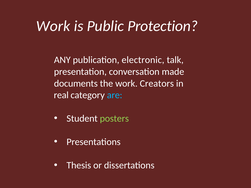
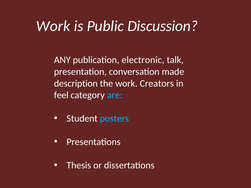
Protection: Protection -> Discussion (163, 26)
documents: documents -> description (76, 84)
real: real -> feel (61, 95)
posters colour: light green -> light blue (114, 119)
